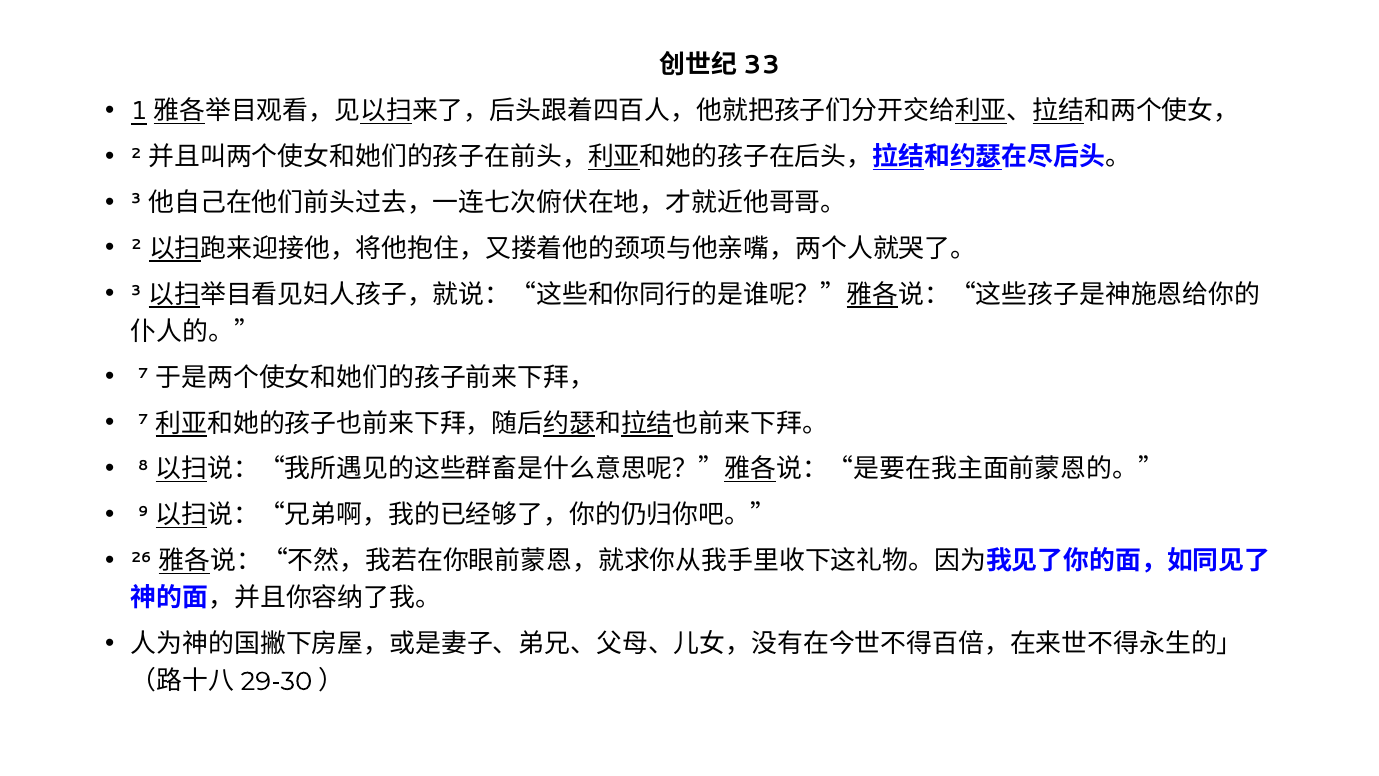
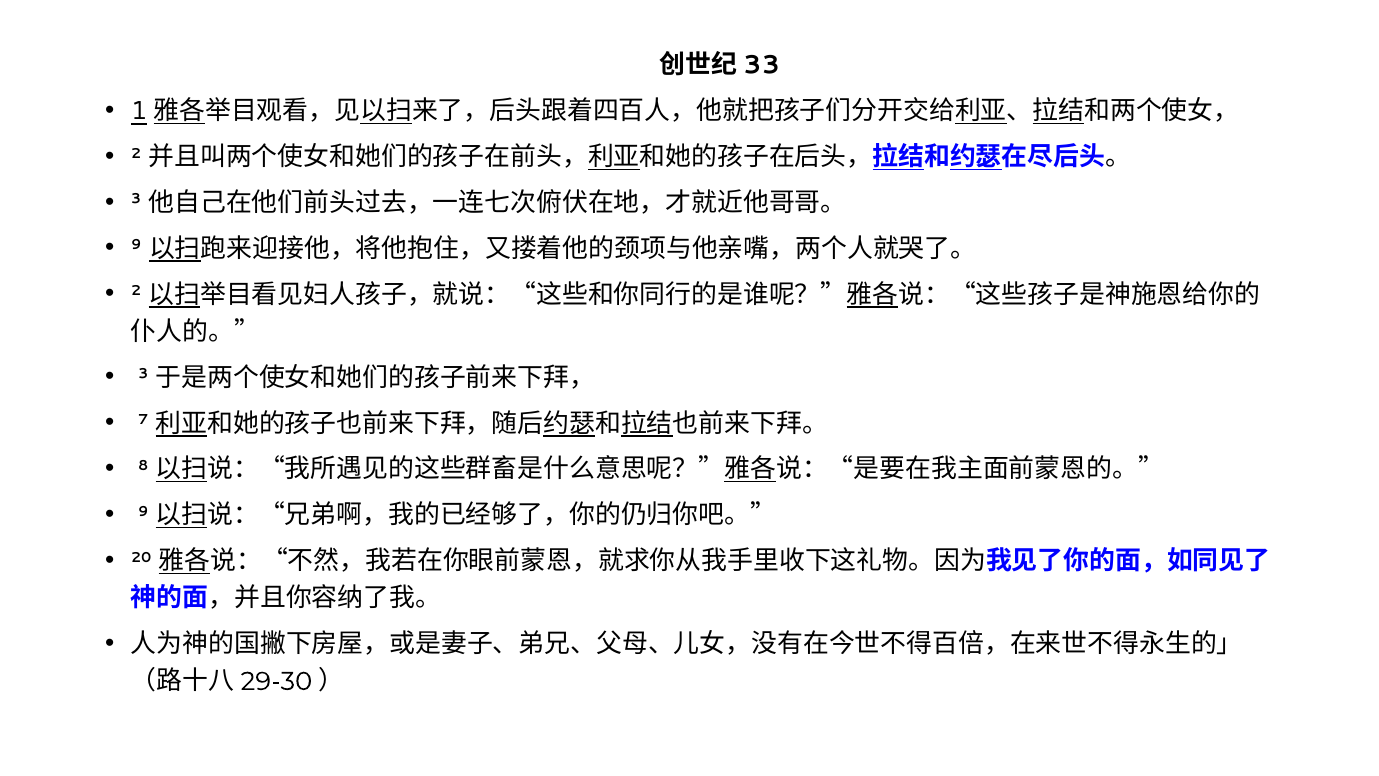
2: 2 -> 9 (136, 245)
3: 3 -> 2 (136, 291)
7: 7 -> 3 (143, 374)
26: 26 -> 20 (141, 557)
